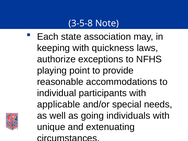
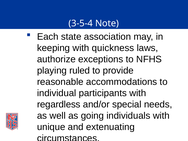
3-5-8: 3-5-8 -> 3-5-4 (81, 23)
point: point -> ruled (80, 71)
applicable: applicable -> regardless (59, 104)
